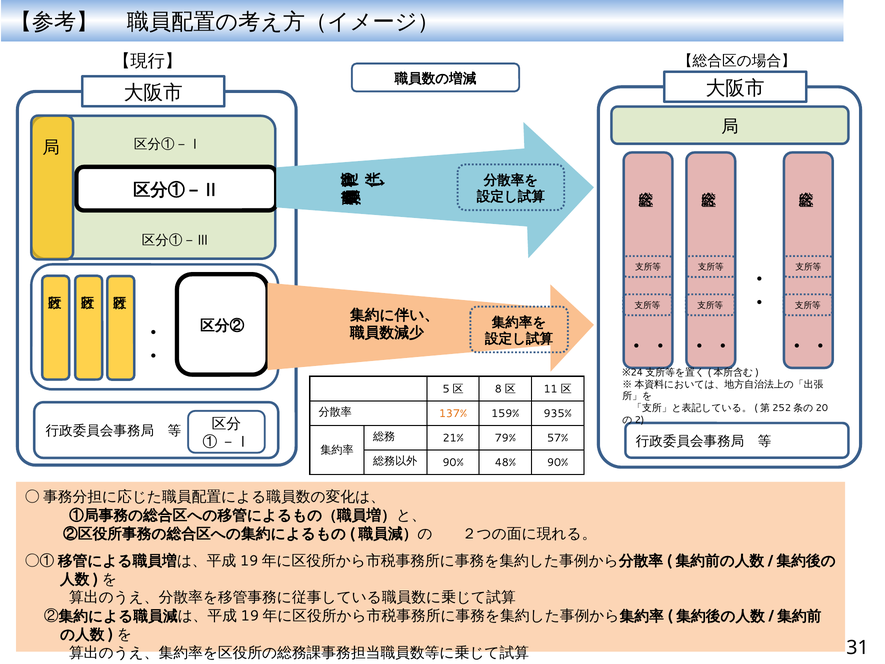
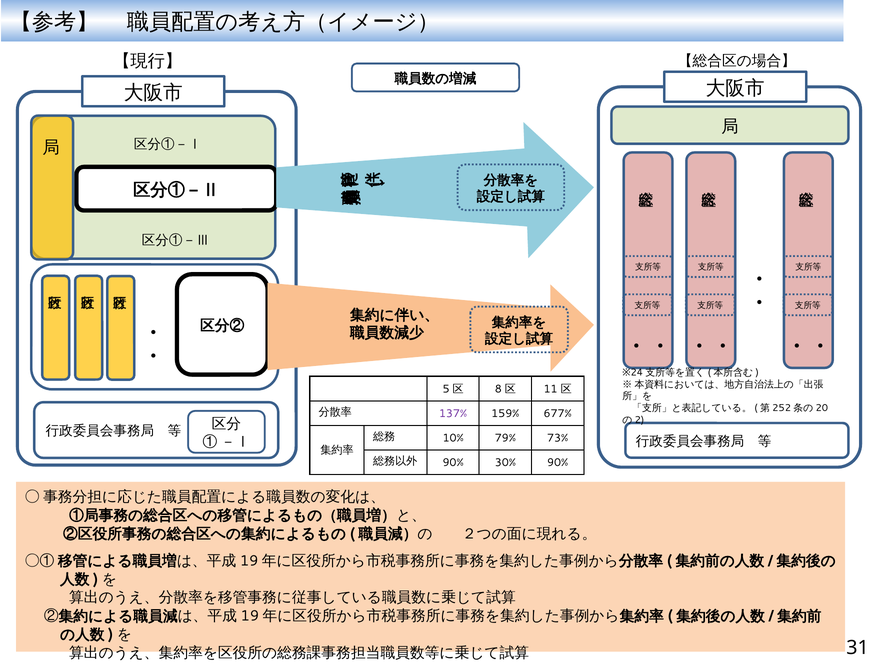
137% colour: orange -> purple (453, 414)
935%: 935% -> 677% (558, 414)
21%: 21% -> 10% (453, 438)
57%: 57% -> 73% (558, 438)
48%: 48% -> 30% (505, 463)
